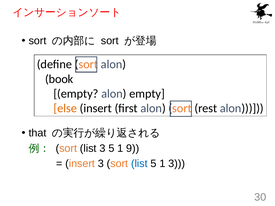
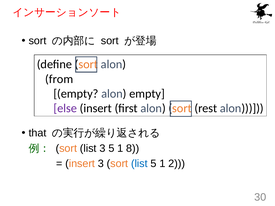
book: book -> from (59, 79)
else colour: orange -> purple (65, 108)
9: 9 -> 8 (133, 148)
1 3: 3 -> 2 (177, 164)
